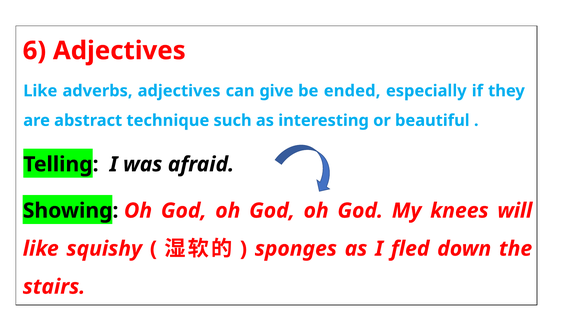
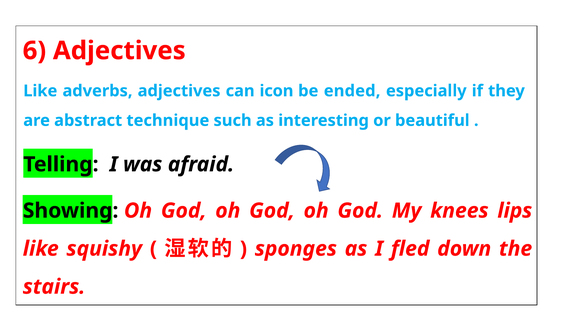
give: give -> icon (276, 91)
will: will -> lips (515, 211)
